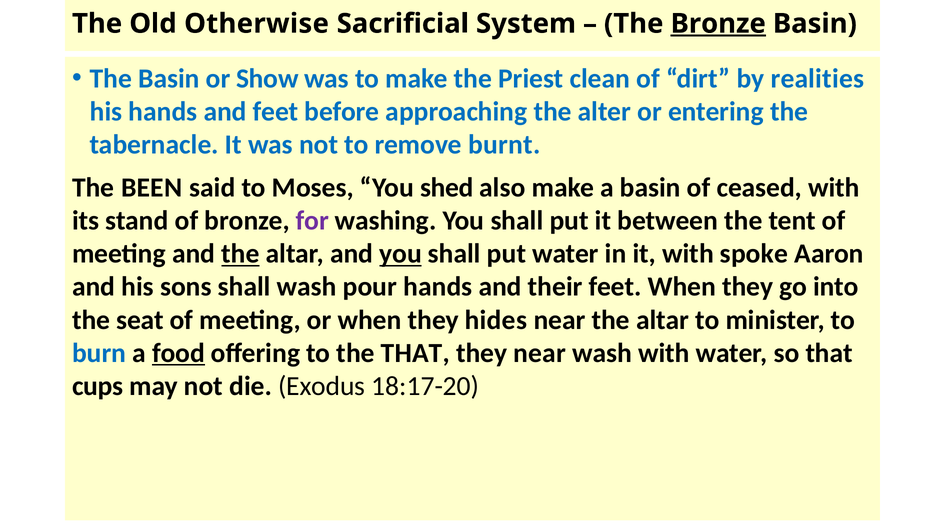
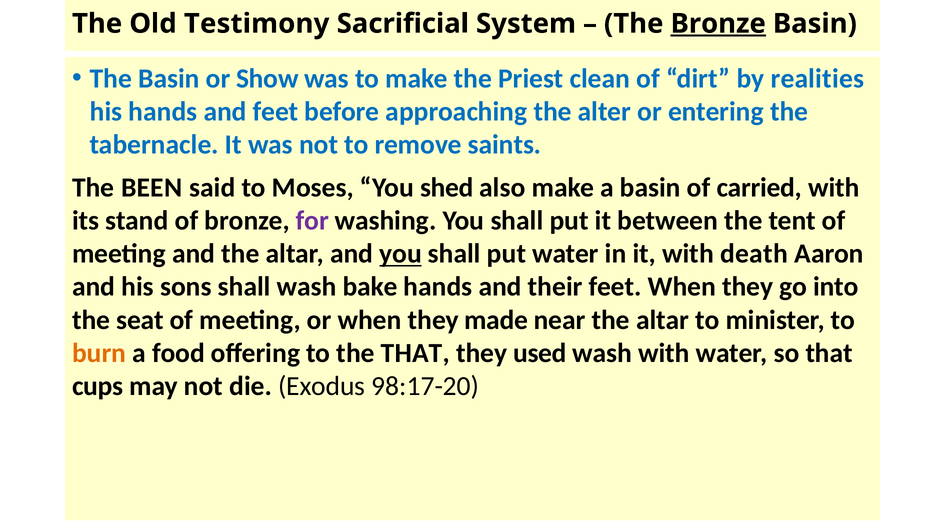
Otherwise: Otherwise -> Testimony (257, 24)
burnt: burnt -> saints (505, 145)
ceased: ceased -> carried (759, 188)
the underline: present -> none (240, 254)
spoke: spoke -> death (754, 254)
pour: pour -> bake (370, 287)
hides: hides -> made (496, 320)
burn colour: blue -> orange (99, 353)
food underline: present -> none (179, 353)
they near: near -> used (540, 353)
18:17-20: 18:17-20 -> 98:17-20 (425, 386)
